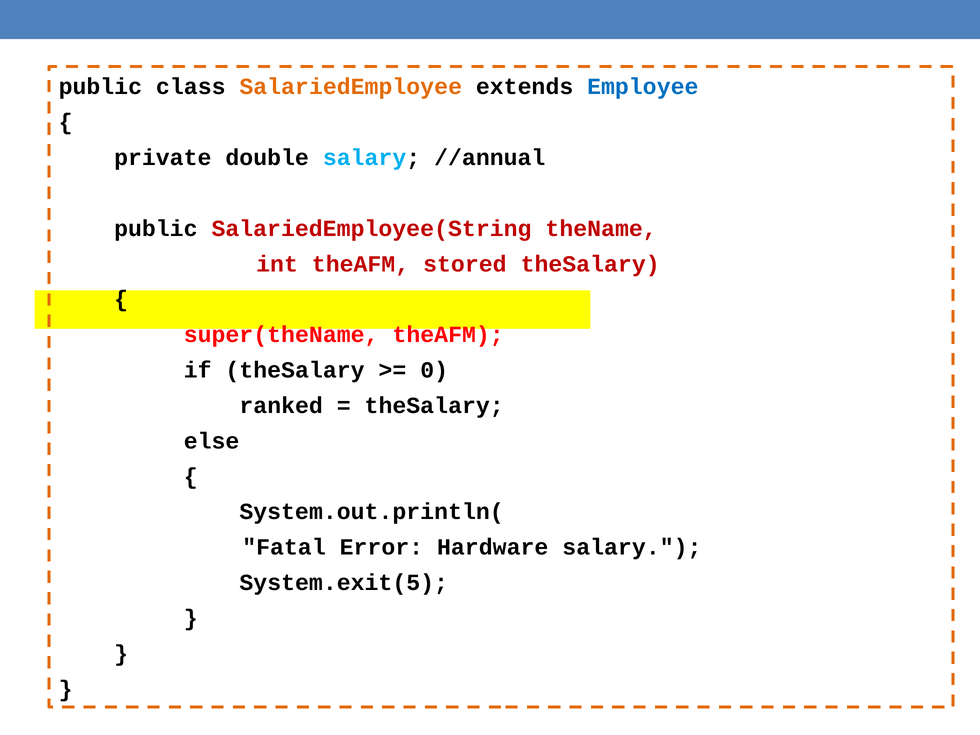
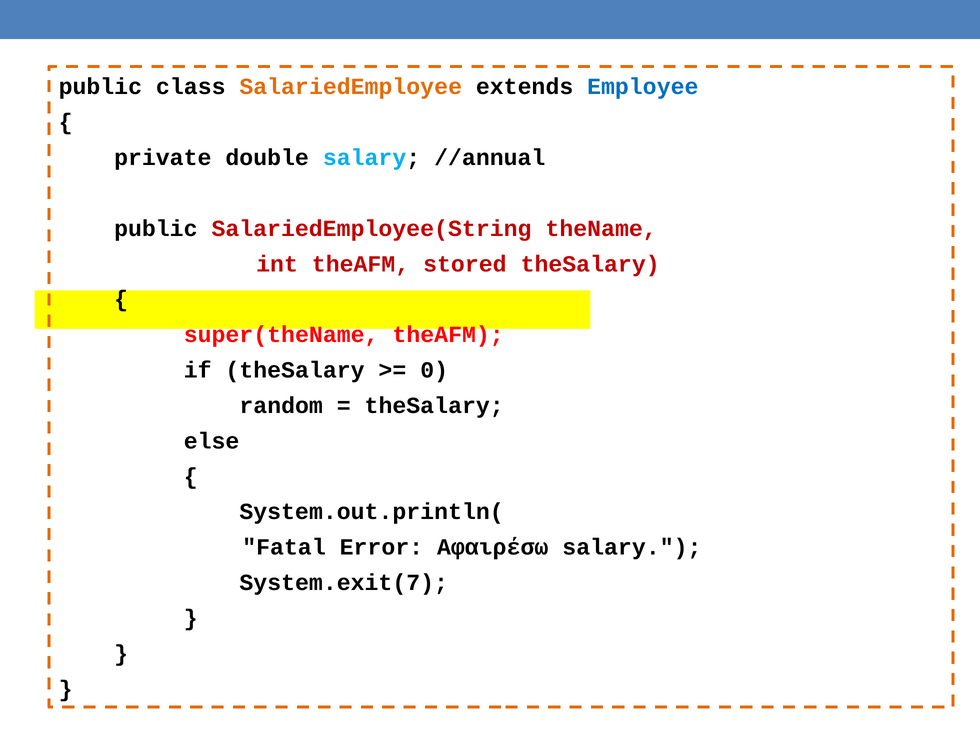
ranked: ranked -> random (281, 406)
Hardware: Hardware -> Αφαιρέσω (493, 547)
System.exit(5: System.exit(5 -> System.exit(7 (344, 583)
